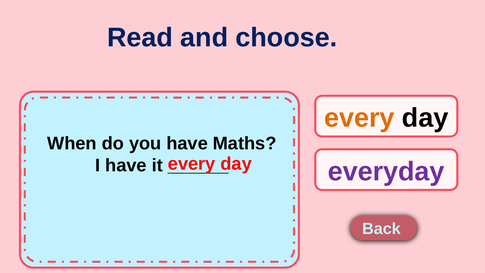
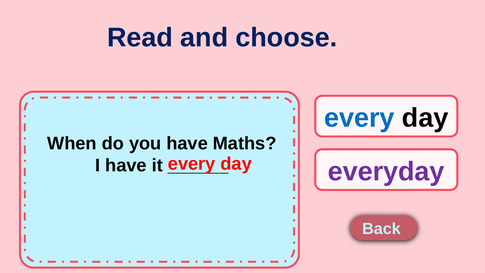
every colour: orange -> blue (359, 118)
